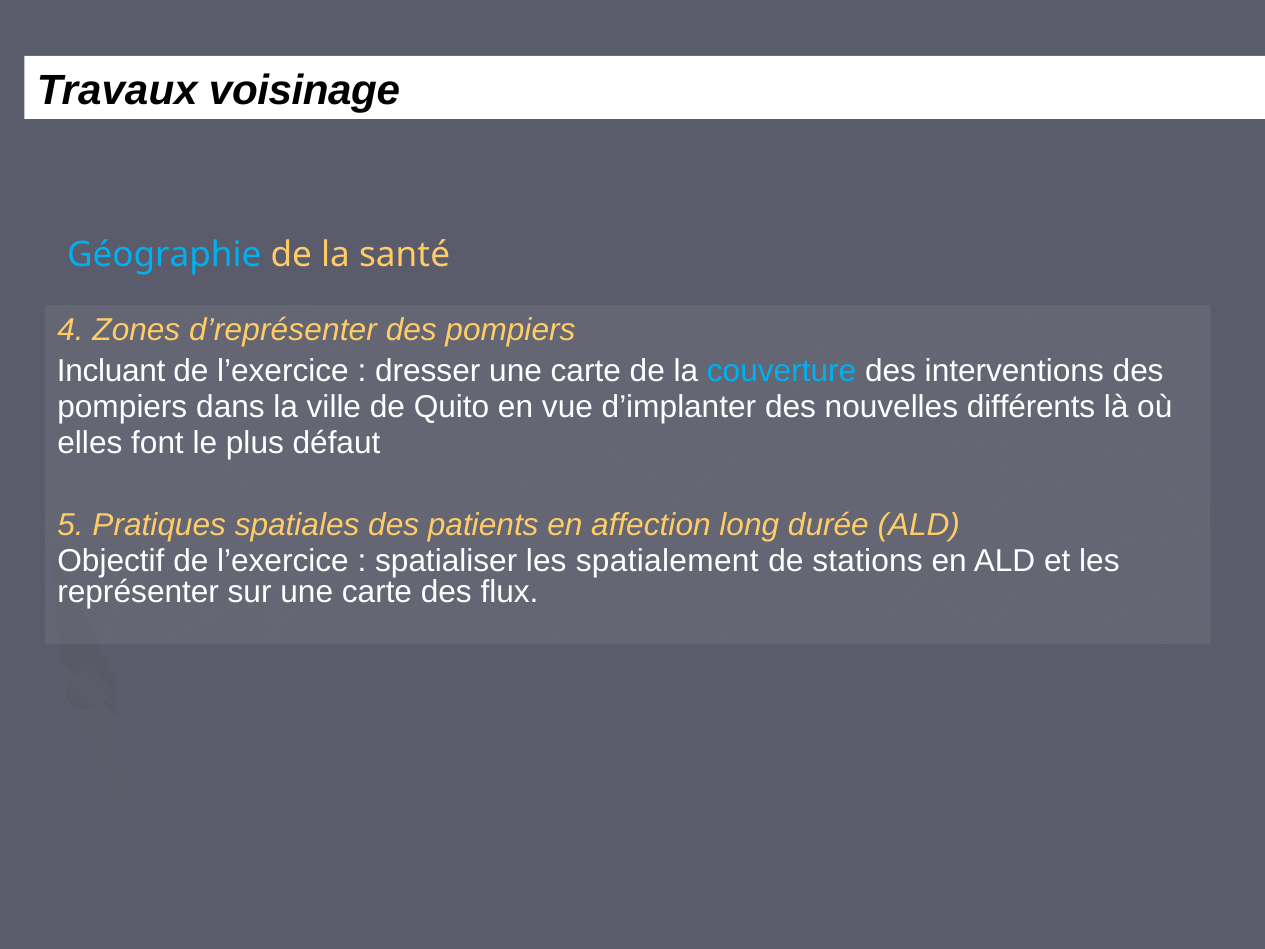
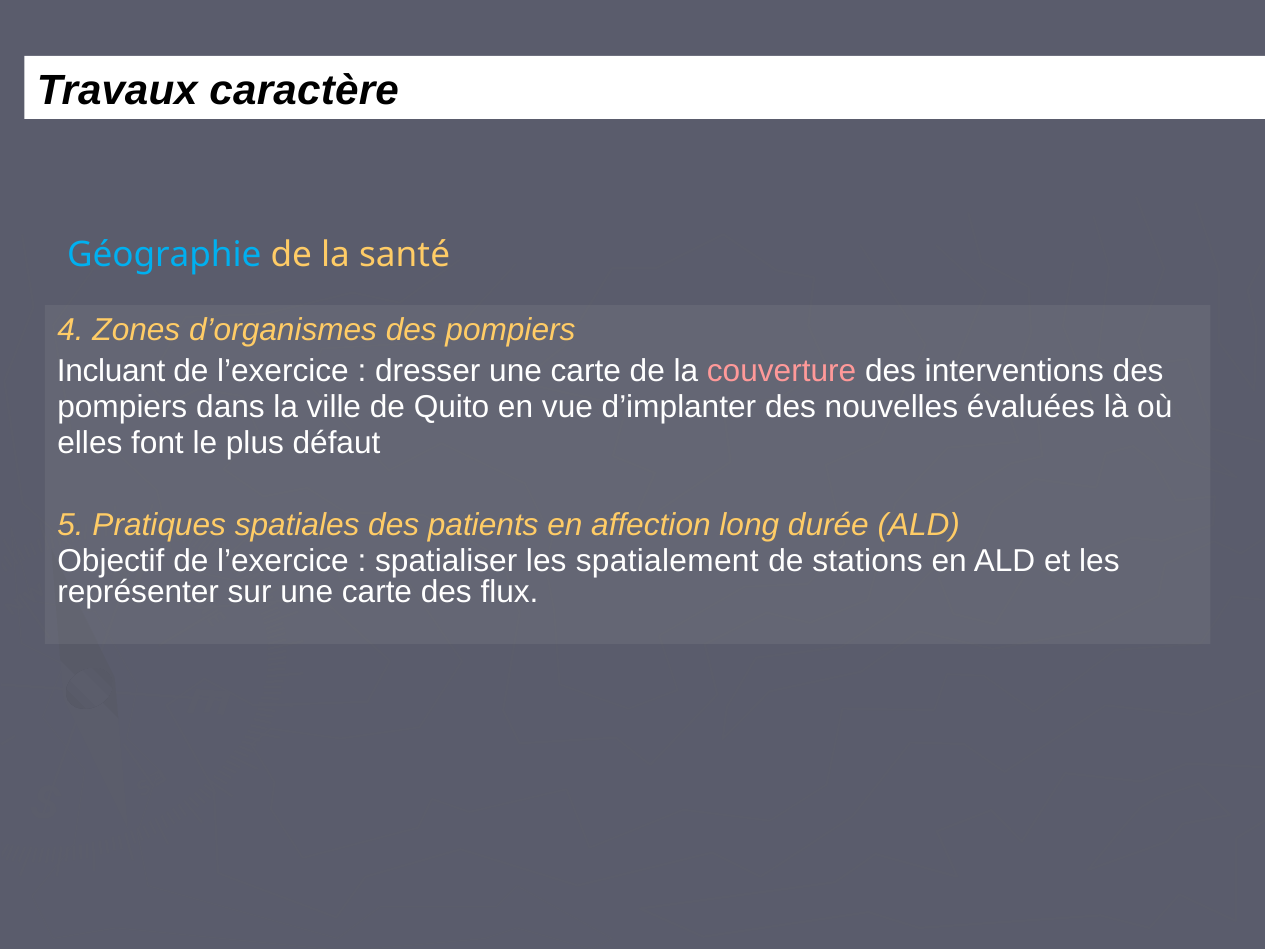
voisinage: voisinage -> caractère (304, 90)
d’représenter: d’représenter -> d’organismes (283, 330)
couverture colour: light blue -> pink (782, 371)
différents: différents -> évaluées (1031, 407)
